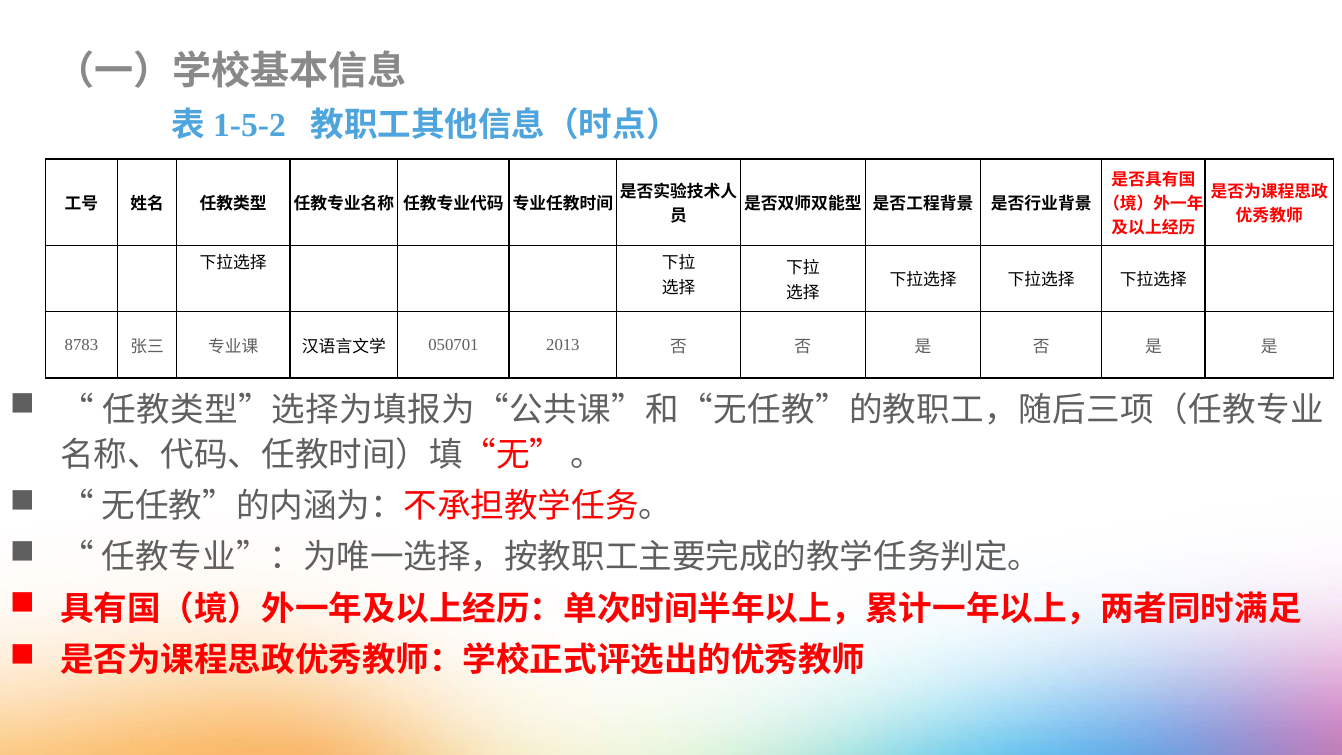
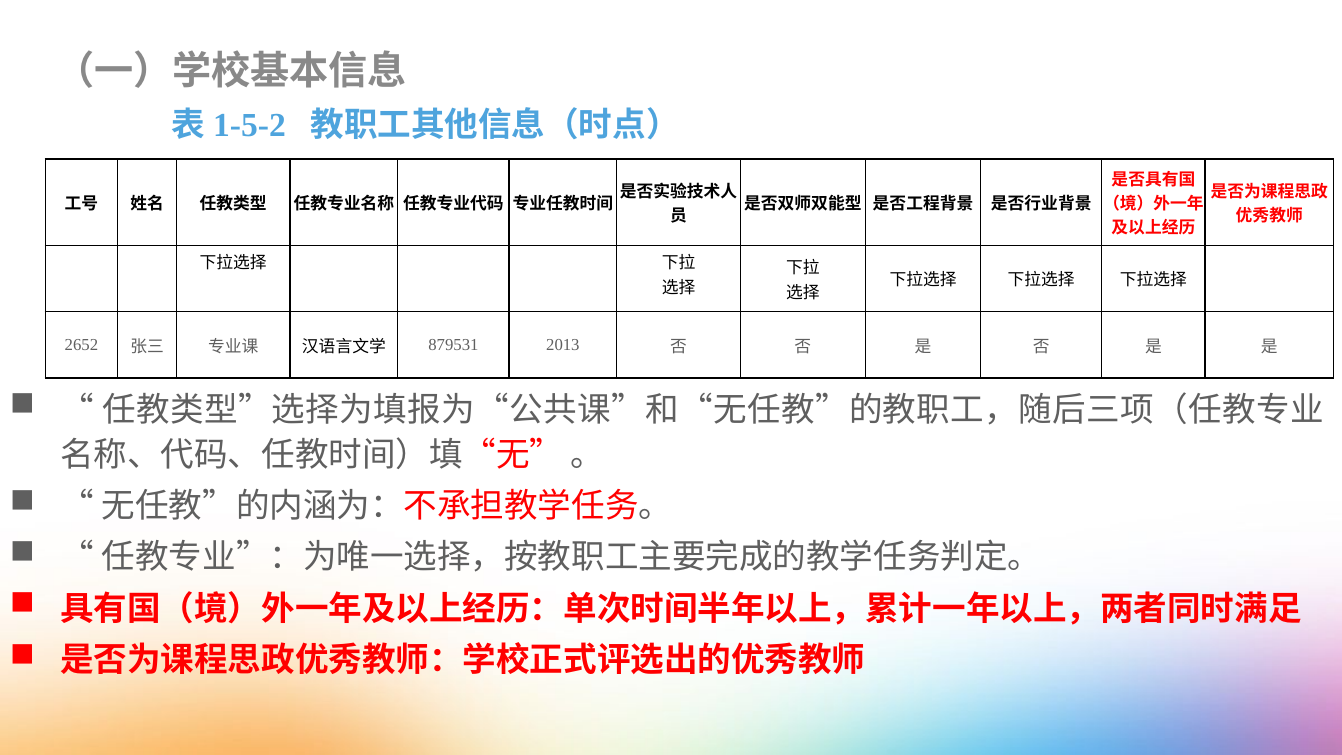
8783: 8783 -> 2652 (81, 345)
050701: 050701 -> 879531 (453, 345)
